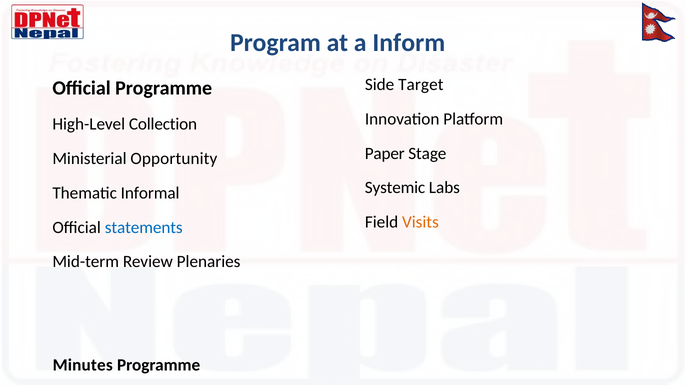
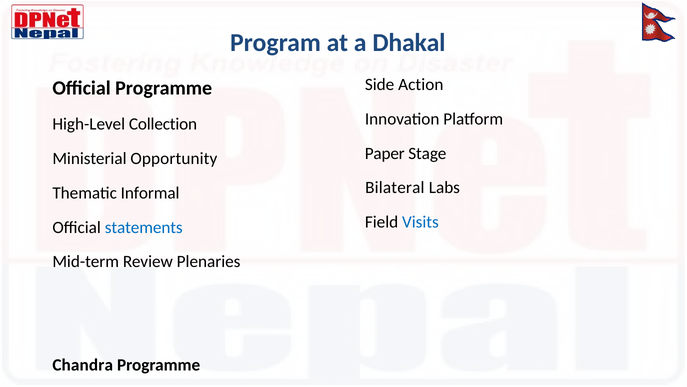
Inform: Inform -> Dhakal (409, 43)
Target: Target -> Action (421, 84)
Systemic: Systemic -> Bilateral (395, 188)
Visits colour: orange -> blue (420, 222)
Minutes: Minutes -> Chandra (83, 364)
